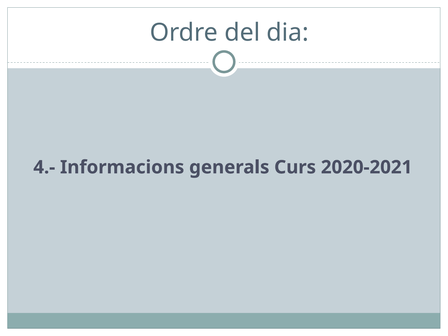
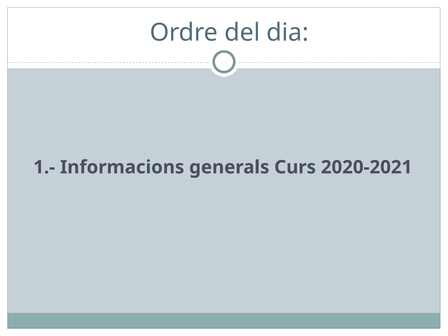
4.-: 4.- -> 1.- (44, 167)
